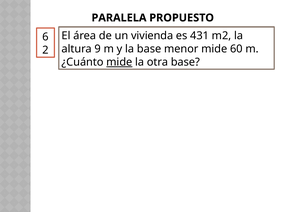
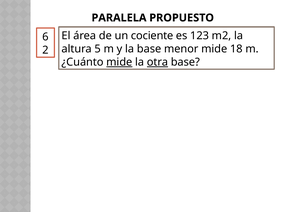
vivienda: vivienda -> cociente (152, 36)
431: 431 -> 123 (200, 36)
9: 9 -> 5 (98, 49)
60: 60 -> 18 (236, 49)
otra underline: none -> present (158, 62)
